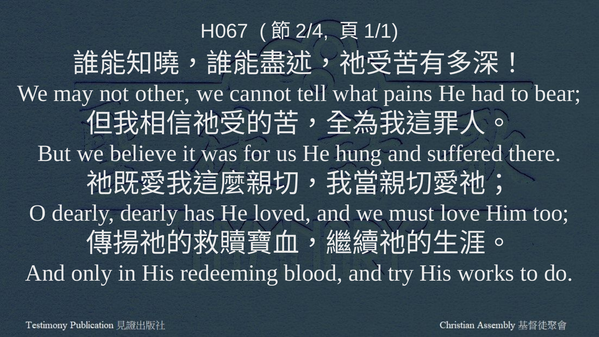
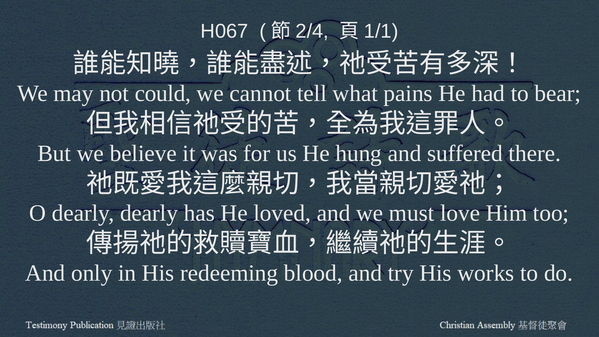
other: other -> could (163, 93)
